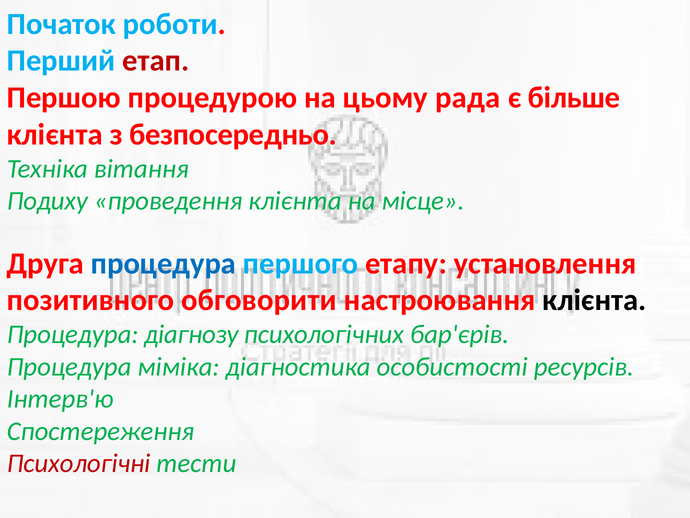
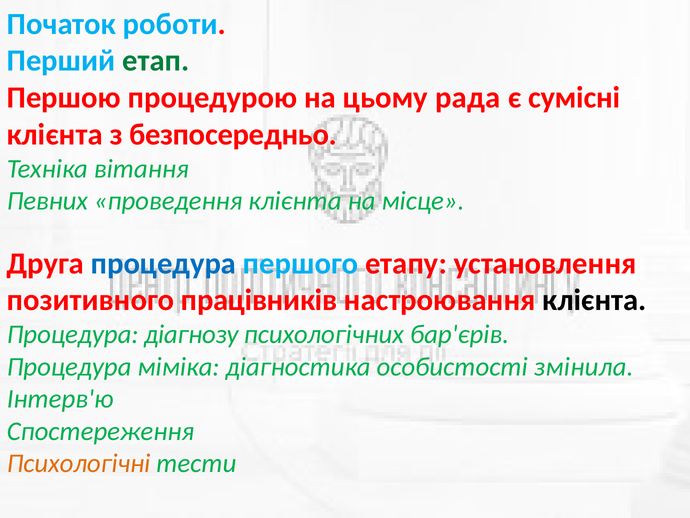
етап colour: red -> green (156, 61)
більше: більше -> сумісні (574, 98)
Подиху: Подиху -> Певних (47, 201)
обговорити: обговорити -> працівників (259, 300)
ресурсів: ресурсів -> змінила (584, 366)
Психологічні colour: red -> orange (79, 463)
